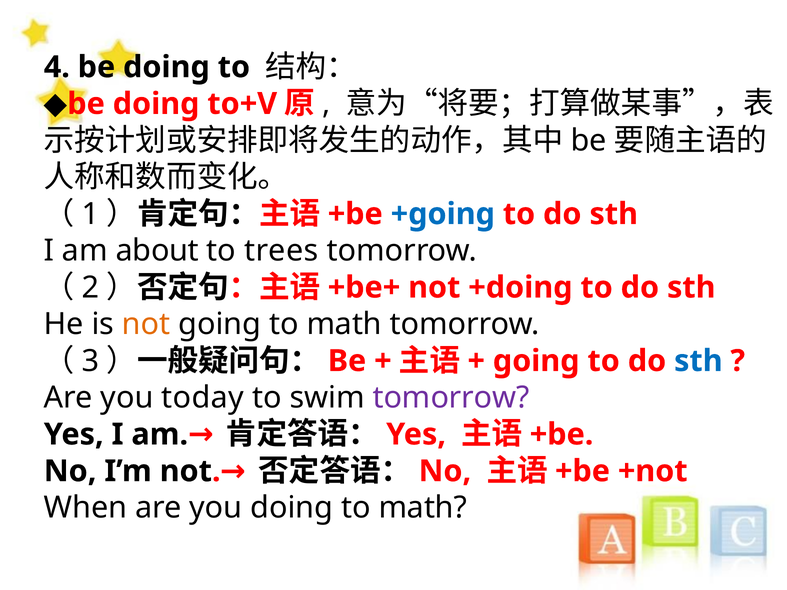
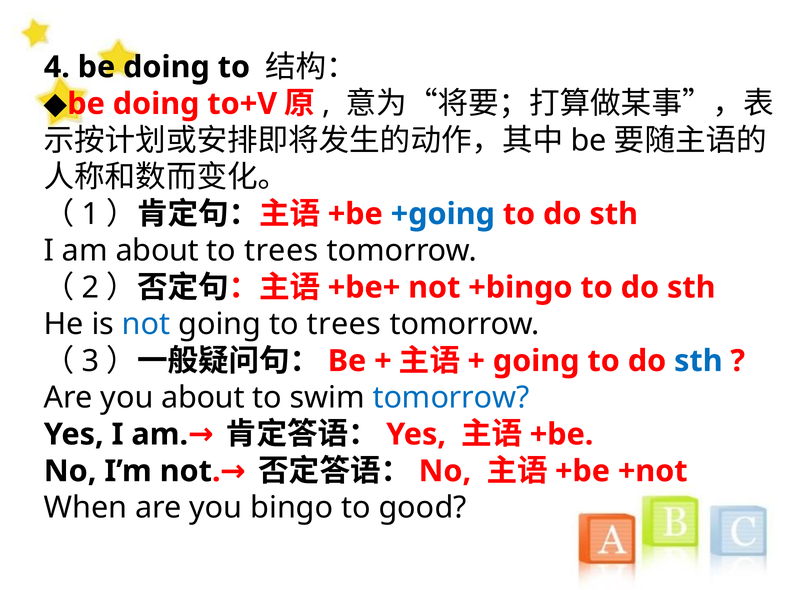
+doing: +doing -> +bingo (520, 288)
not colour: orange -> blue (146, 324)
going to math: math -> trees (344, 324)
you today: today -> about (203, 398)
tomorrow colour: purple -> blue (451, 398)
you doing: doing -> bingo (292, 508)
math: math -> good (423, 508)
